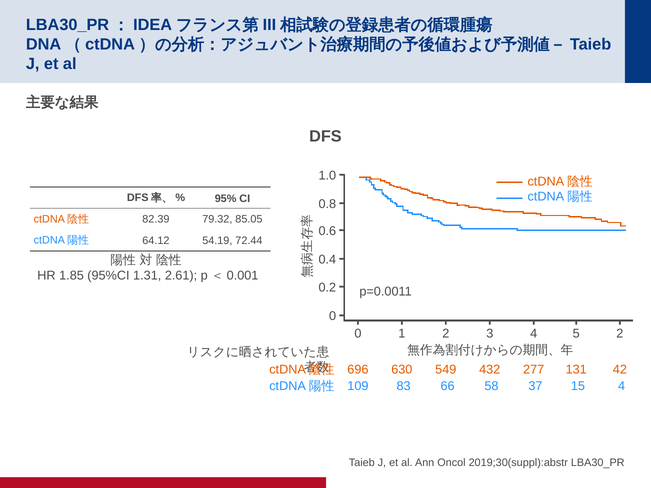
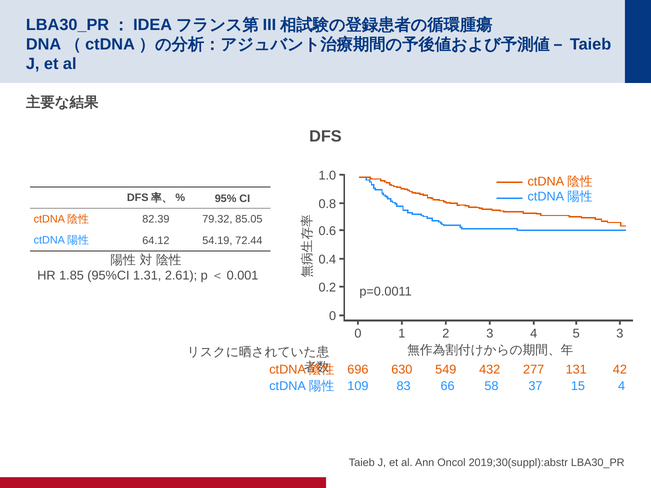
5 2: 2 -> 3 (620, 334)
